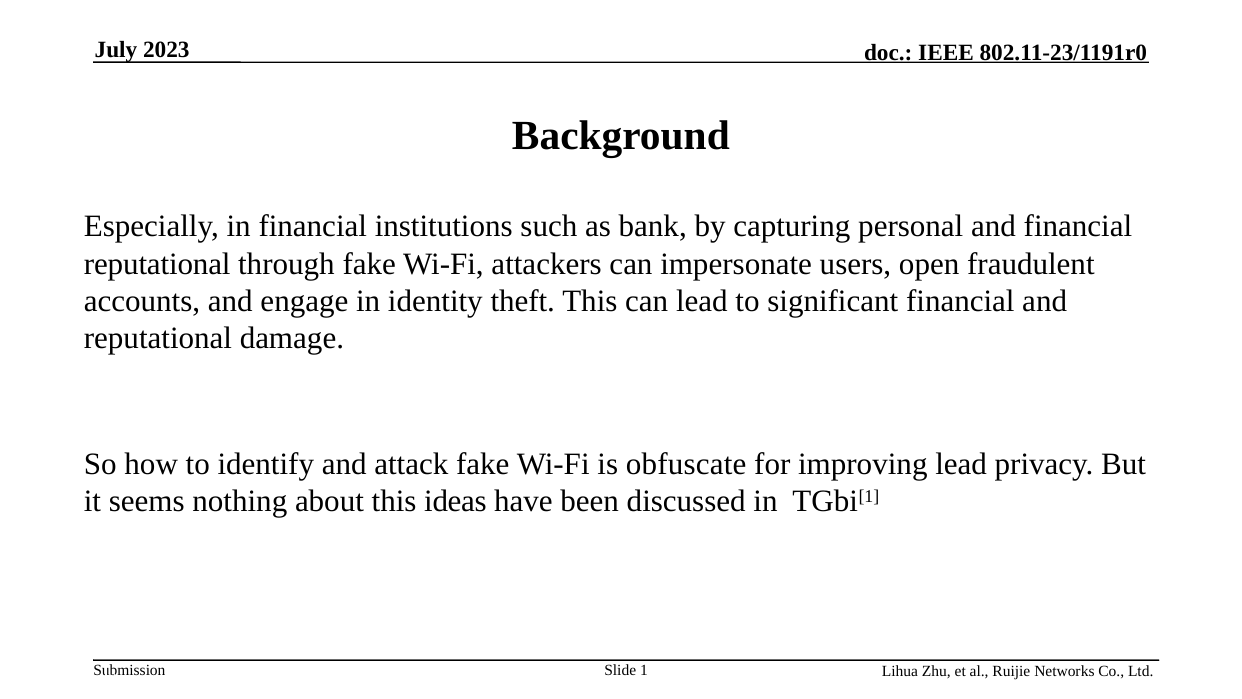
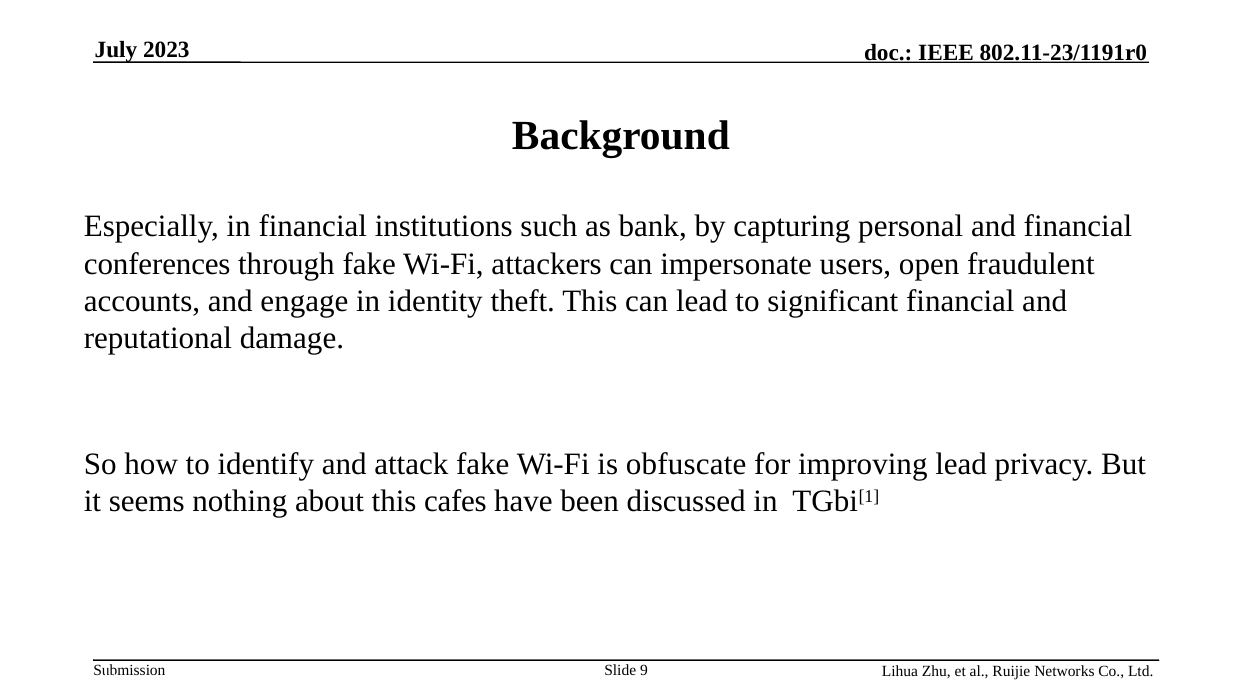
reputational: reputational -> conferences (157, 264)
ideas: ideas -> cafes (455, 501)
1: 1 -> 9 (644, 670)
